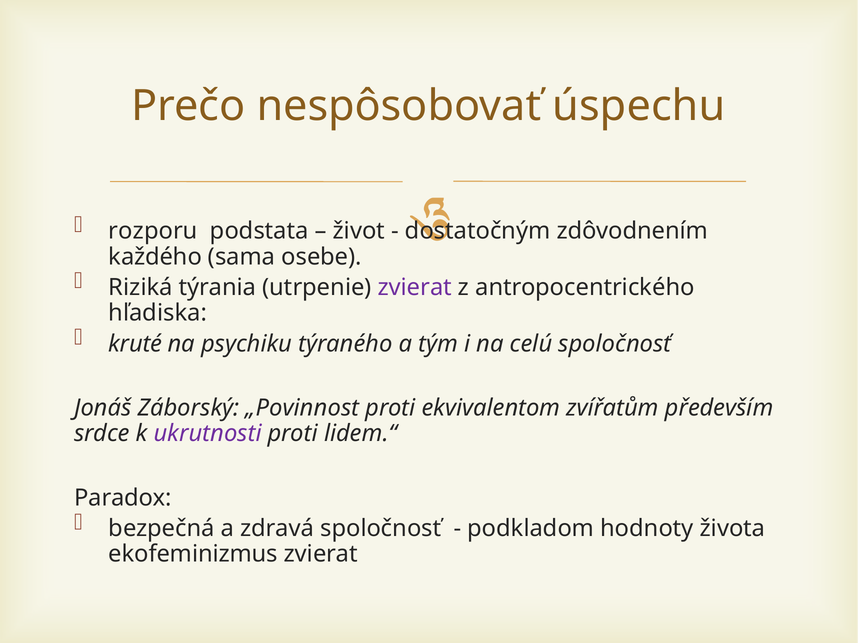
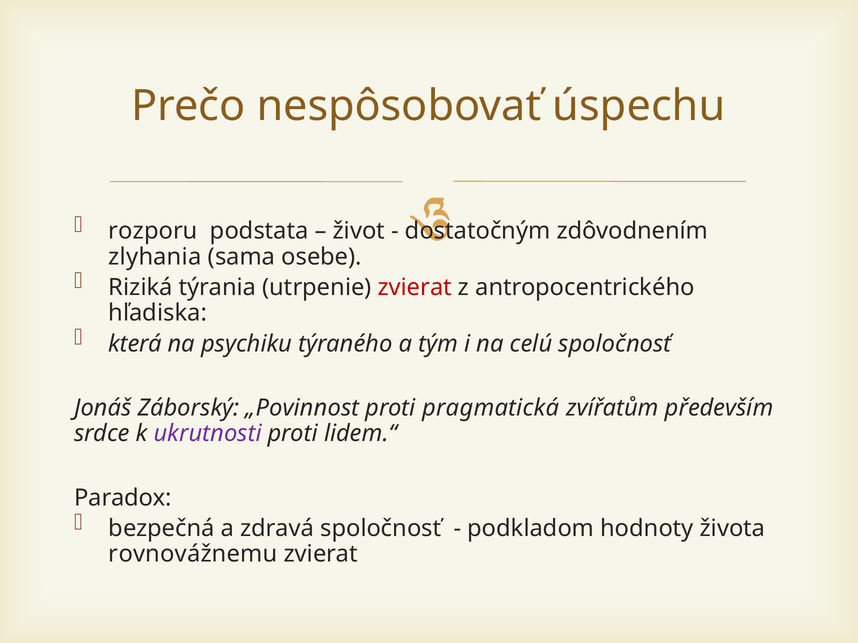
každého: každého -> zlyhania (155, 257)
zvierat colour: purple -> red (415, 288)
kruté: kruté -> která (135, 344)
ekvivalentom: ekvivalentom -> pragmatická (491, 408)
ekofeminizmus: ekofeminizmus -> rovnovážnemu (193, 554)
